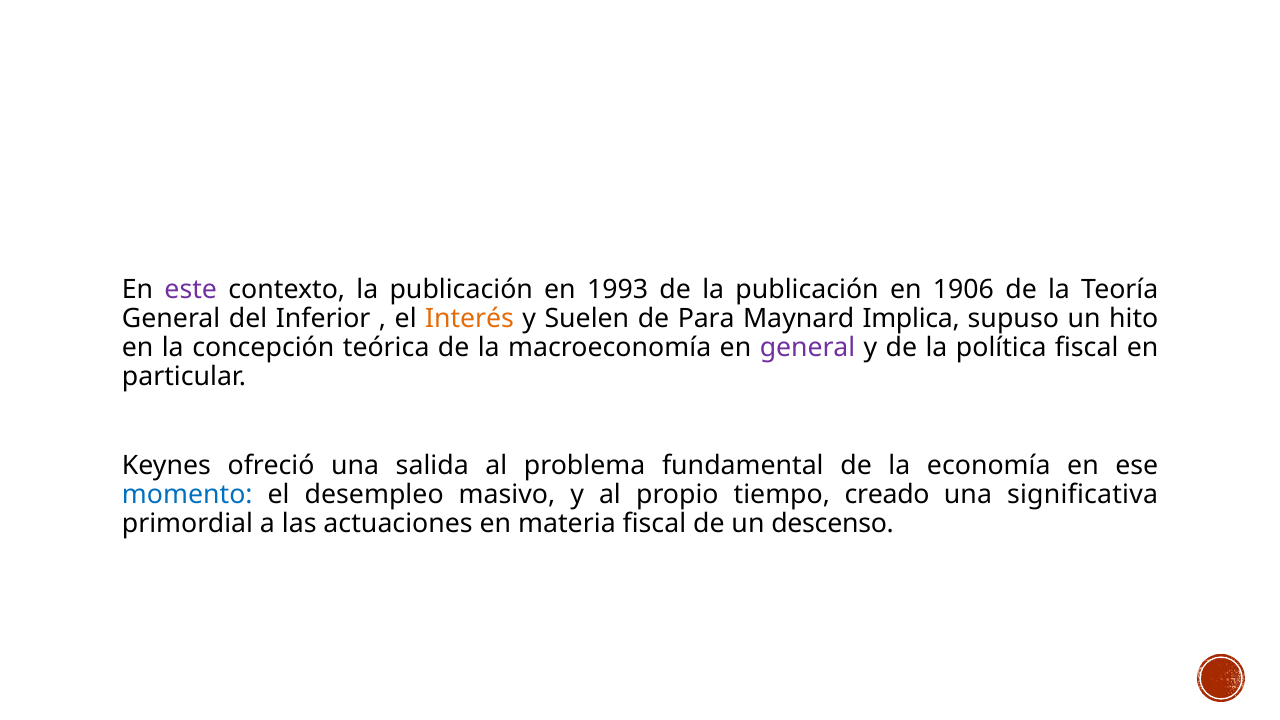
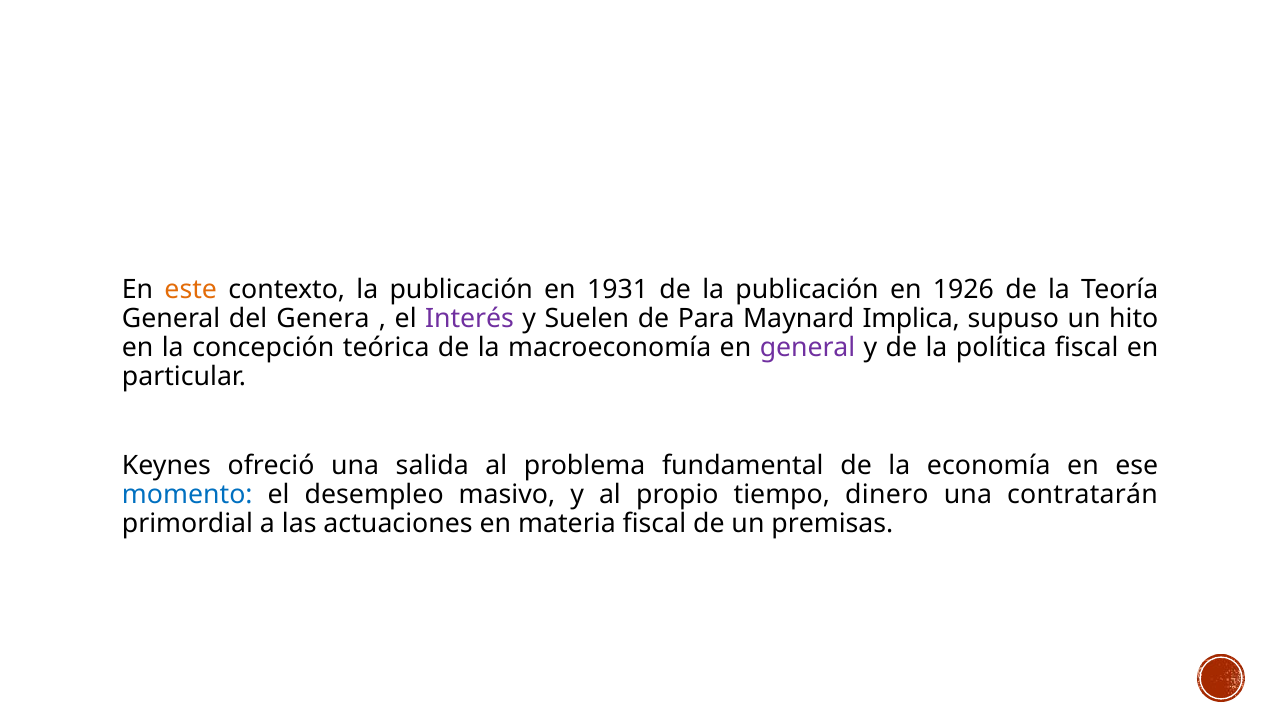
este colour: purple -> orange (191, 290)
1993: 1993 -> 1931 (618, 290)
1906: 1906 -> 1926 (963, 290)
Inferior: Inferior -> Genera (323, 319)
Interés colour: orange -> purple (470, 319)
creado: creado -> dinero (887, 495)
significativa: significativa -> contratarán (1083, 495)
descenso: descenso -> premisas (832, 524)
